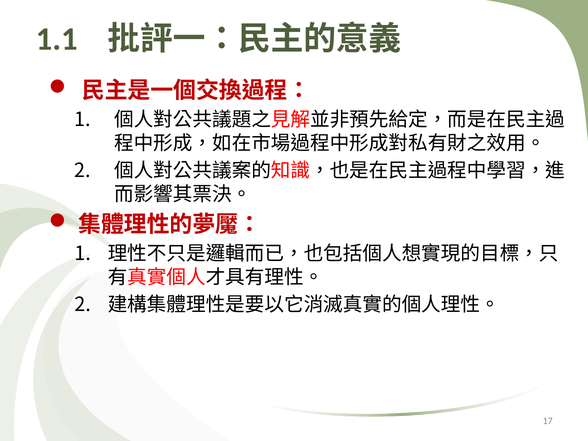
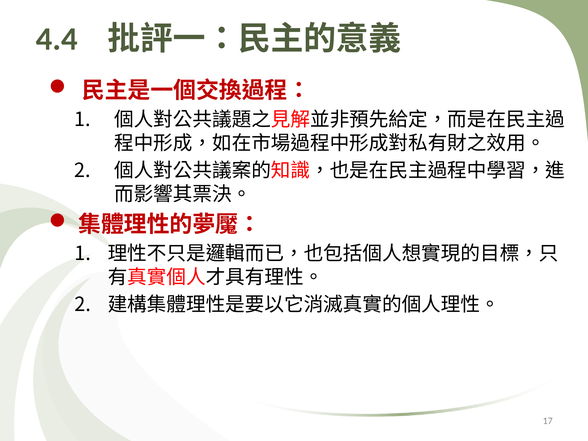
1.1: 1.1 -> 4.4 (57, 39)
